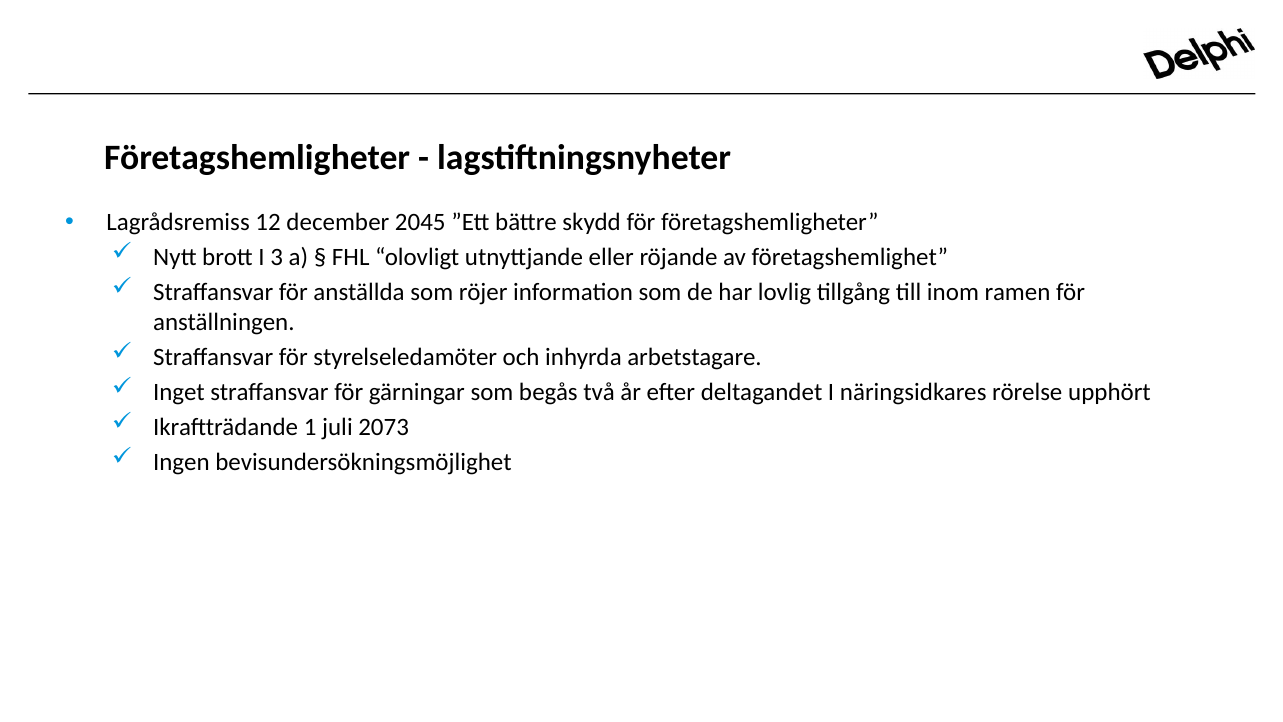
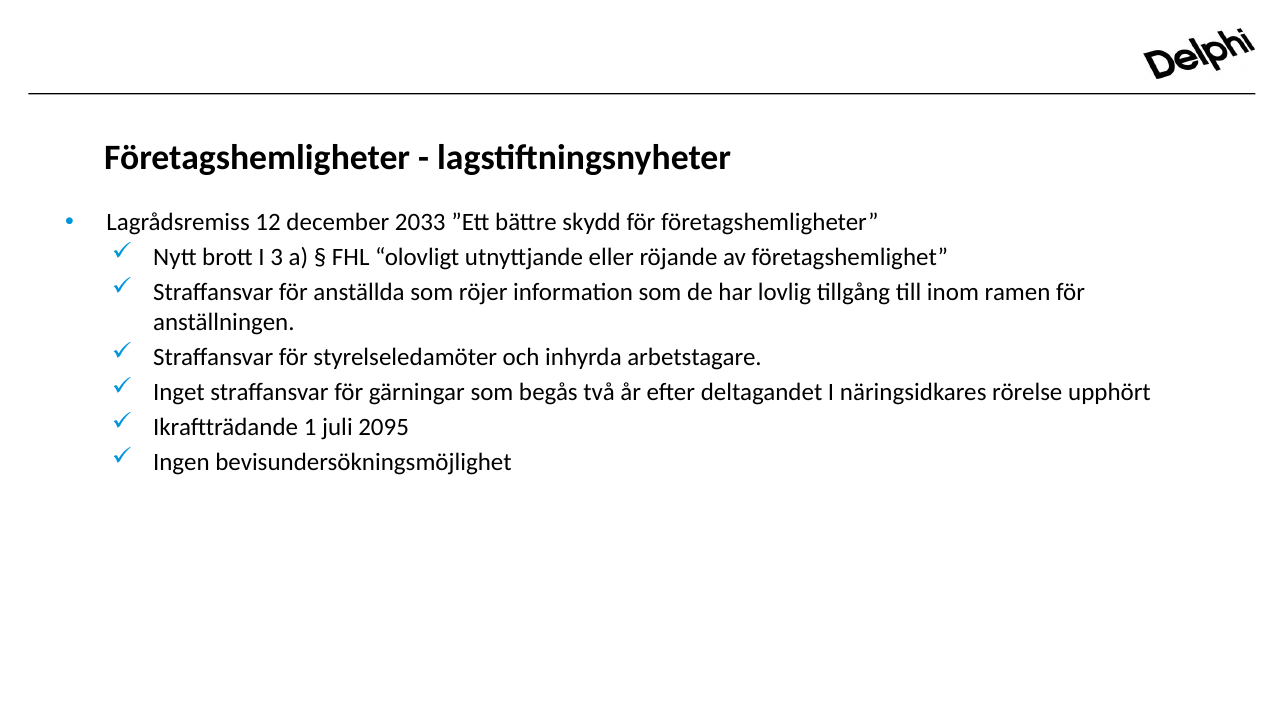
2045: 2045 -> 2033 (420, 222)
2073: 2073 -> 2095 (384, 427)
